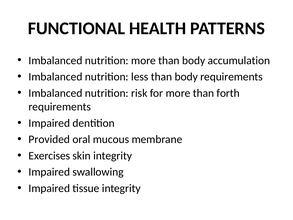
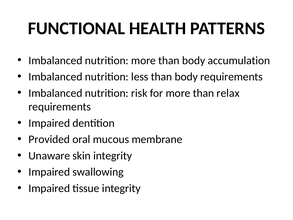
forth: forth -> relax (228, 93)
Exercises: Exercises -> Unaware (49, 155)
